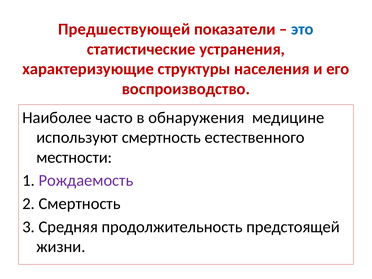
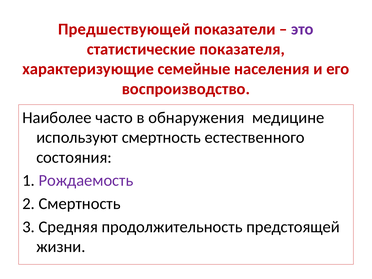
это colour: blue -> purple (302, 29)
устранения: устранения -> показателя (242, 49)
структуры: структуры -> семейные (194, 69)
местности: местности -> состояния (74, 157)
